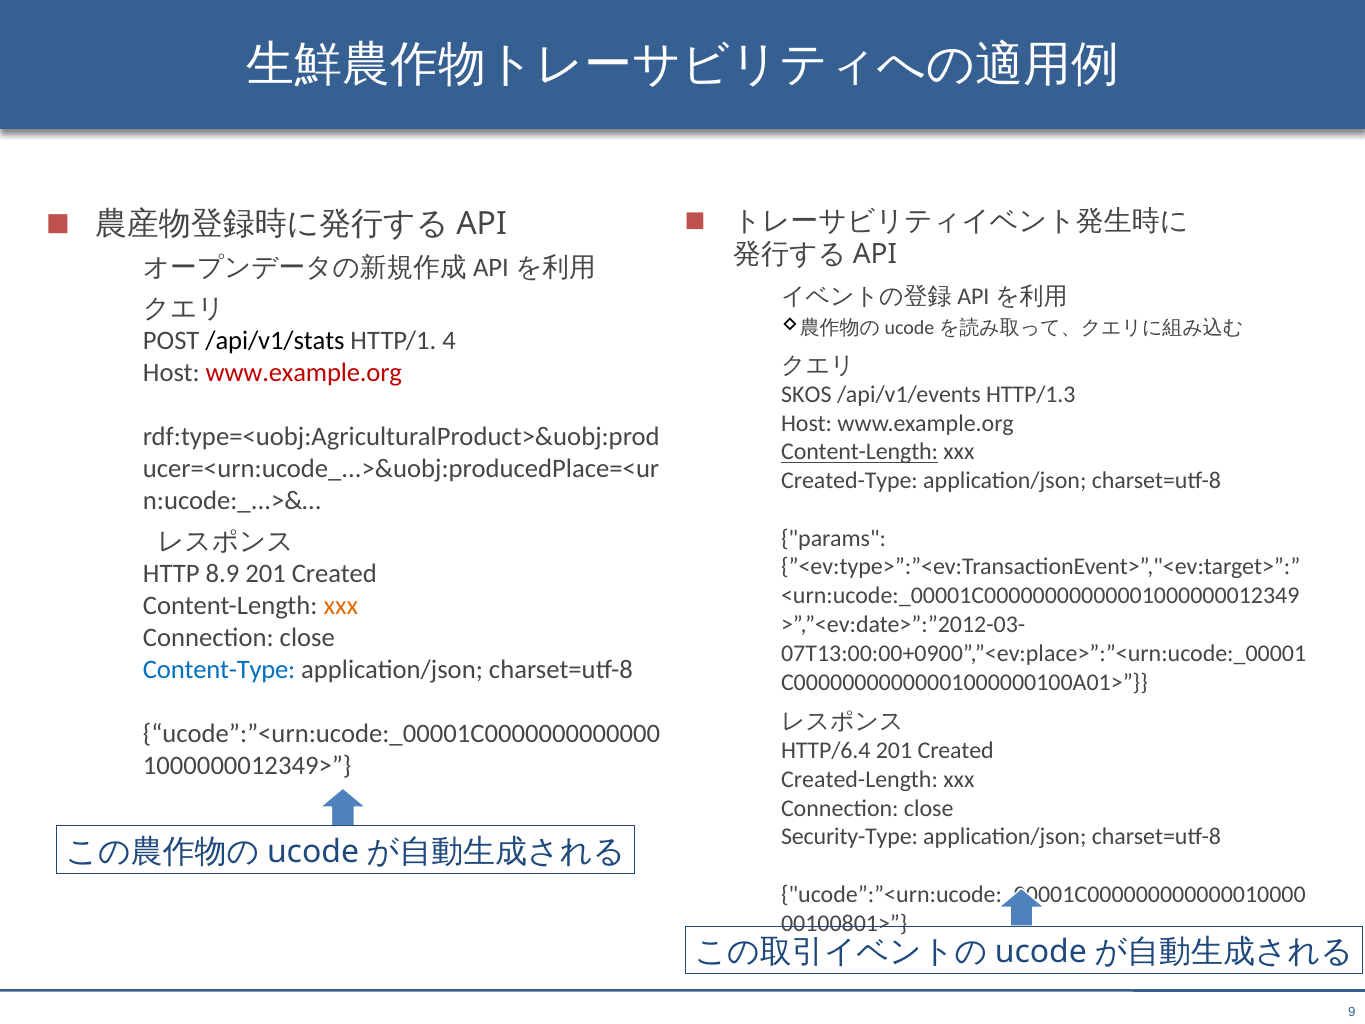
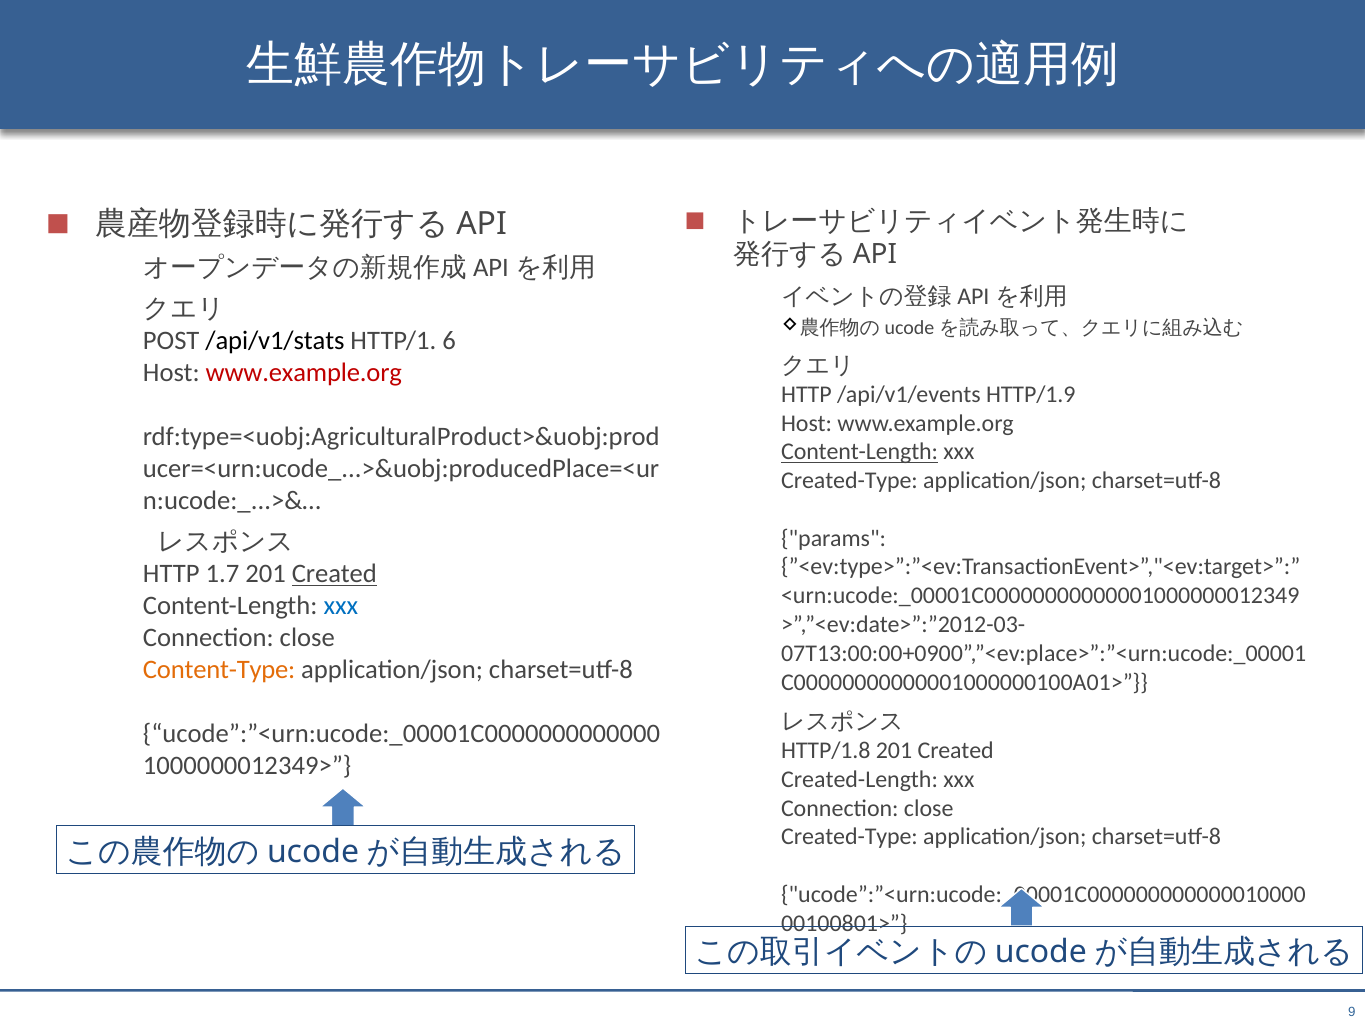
4: 4 -> 6 (449, 341)
SKOS: SKOS -> HTTP (806, 395)
HTTP/1.3: HTTP/1.3 -> HTTP/1.9 (1031, 395)
8.9: 8.9 -> 1.7 (222, 574)
Created underline: none -> present (334, 574)
xxx colour: orange -> blue (341, 606)
Content-Type colour: blue -> orange (219, 670)
HTTP/6.4: HTTP/6.4 -> HTTP/1.8 (826, 751)
Security-Type: Security-Type -> Created-Type (849, 837)
